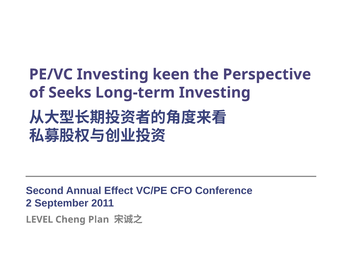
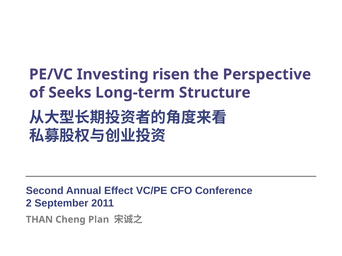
keen: keen -> risen (171, 75)
Long-term Investing: Investing -> Structure (215, 93)
LEVEL: LEVEL -> THAN (39, 220)
